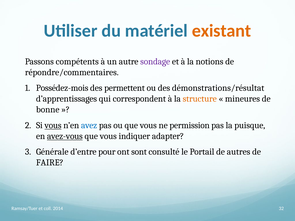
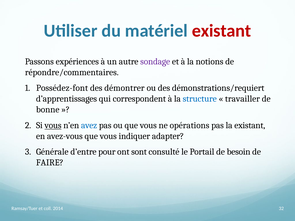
existant colour: orange -> red (222, 31)
compétents: compétents -> expériences (77, 62)
Possédez-mois: Possédez-mois -> Possédez-font (62, 88)
permettent: permettent -> démontrer (124, 88)
démonstrations/résultat: démonstrations/résultat -> démonstrations/requiert (218, 88)
structure colour: orange -> blue (200, 99)
mineures: mineures -> travailler (242, 99)
permission: permission -> opérations (189, 125)
la puisque: puisque -> existant (250, 125)
avez-vous underline: present -> none (65, 136)
autres: autres -> besoin (239, 152)
